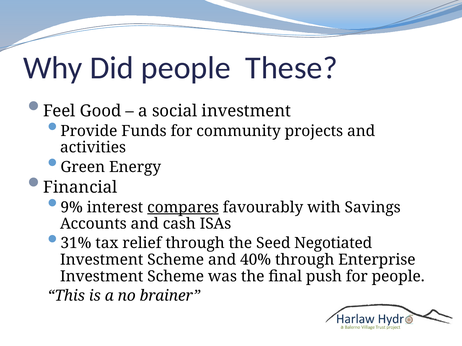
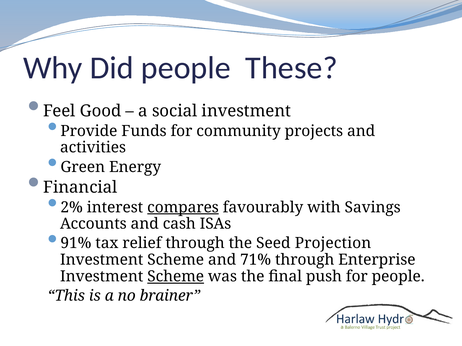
9%: 9% -> 2% (72, 208)
31%: 31% -> 91% (76, 244)
Negotiated: Negotiated -> Projection (333, 244)
40%: 40% -> 71% (256, 260)
Scheme underline: none -> present (176, 277)
